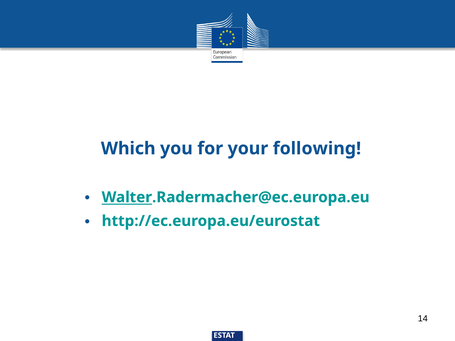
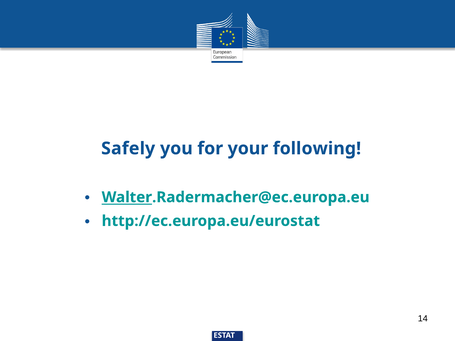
Which: Which -> Safely (128, 149)
